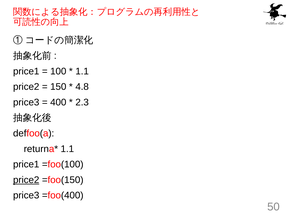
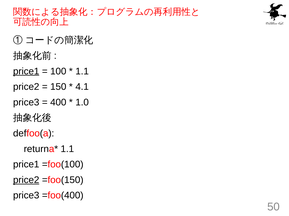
price1 underline: none -> present (26, 71)
4.8: 4.8 -> 4.1 (82, 87)
2.3: 2.3 -> 1.0 (82, 103)
